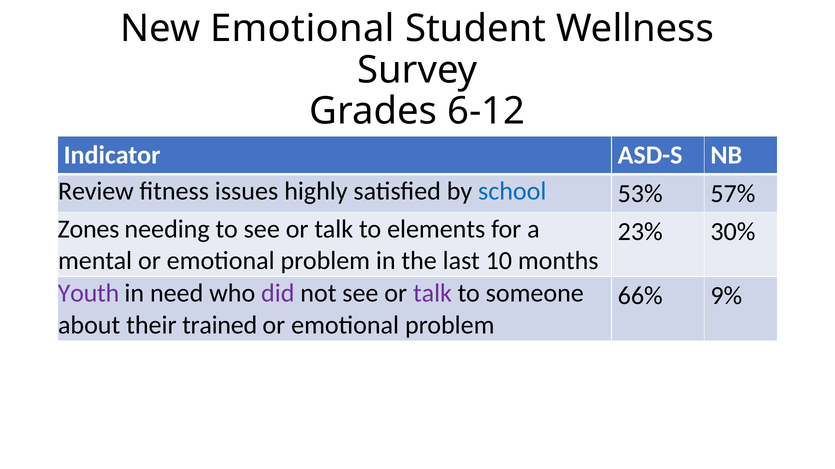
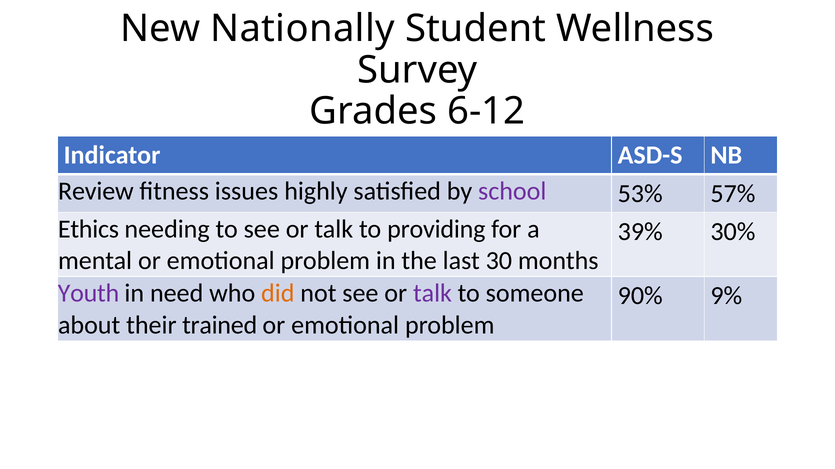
New Emotional: Emotional -> Nationally (303, 29)
school colour: blue -> purple (512, 191)
Zones: Zones -> Ethics (88, 229)
elements: elements -> providing (436, 229)
23%: 23% -> 39% (640, 232)
10: 10 -> 30 (499, 261)
did colour: purple -> orange (278, 294)
66%: 66% -> 90% (640, 296)
